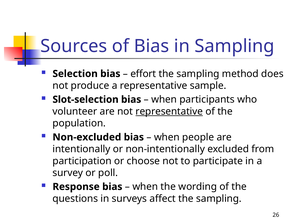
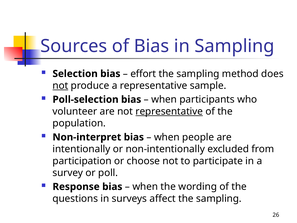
not underline: none -> present (60, 86)
Slot-selection: Slot-selection -> Poll-selection (86, 99)
Non-excluded: Non-excluded -> Non-interpret (87, 137)
